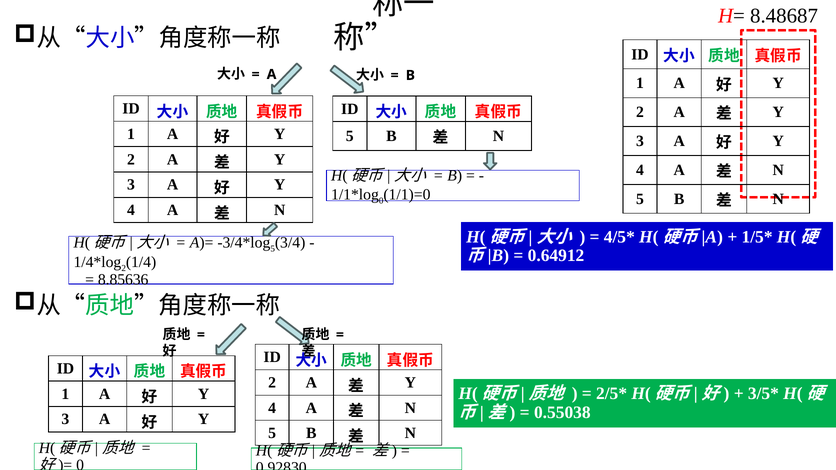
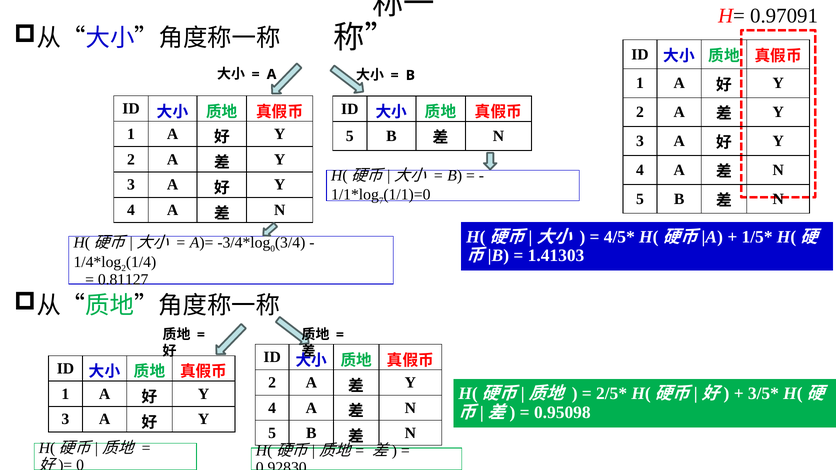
8.48687: 8.48687 -> 0.97091 (784, 16)
0: 0 -> 7 (381, 201)
5: 5 -> 0 (273, 249)
0.64912: 0.64912 -> 1.41303 (556, 256)
8.85636: 8.85636 -> 0.81127 (123, 279)
0.55038: 0.55038 -> 0.95098 (562, 413)
